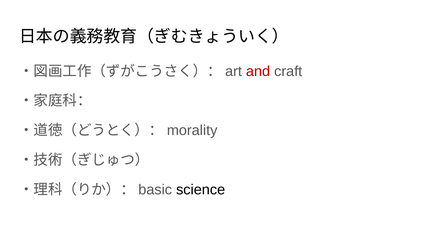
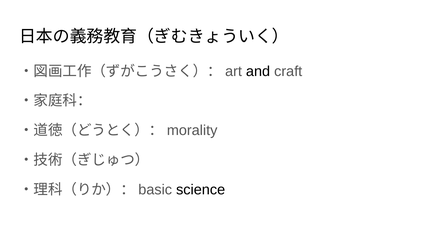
and colour: red -> black (258, 71)
